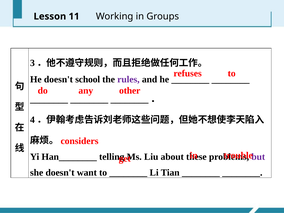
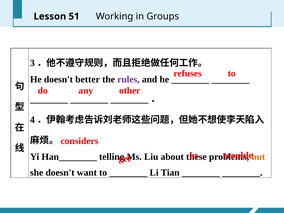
11: 11 -> 51 (74, 16)
school: school -> better (88, 79)
but colour: purple -> orange (258, 157)
